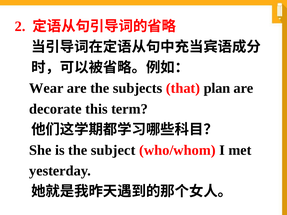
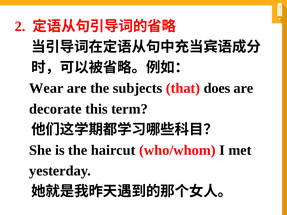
plan: plan -> does (217, 88)
subject: subject -> haircut (113, 150)
